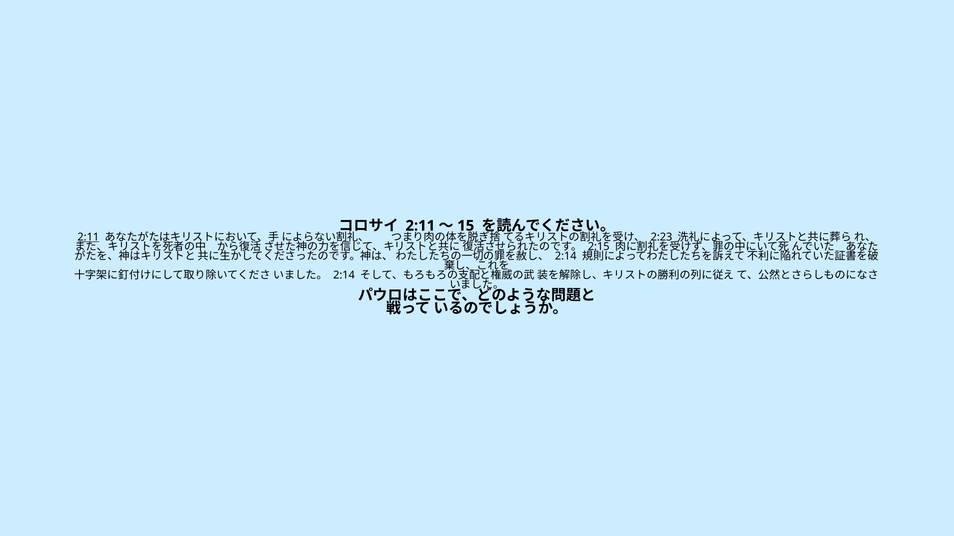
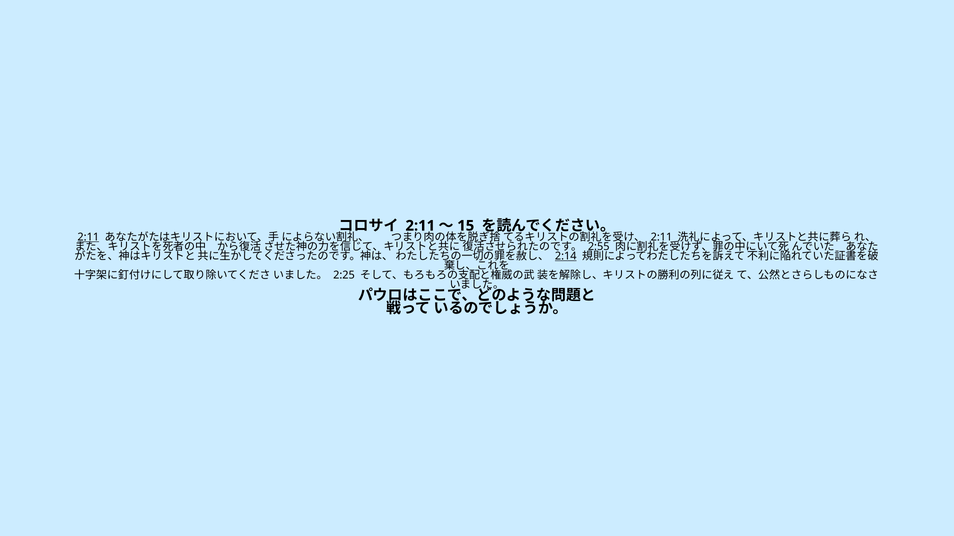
2:23: 2:23 -> 2:11 (662, 237)
2:15: 2:15 -> 2:55 (599, 247)
2:14 underline: none -> present (566, 256)
2:14: 2:14 -> 2:25 (344, 275)
